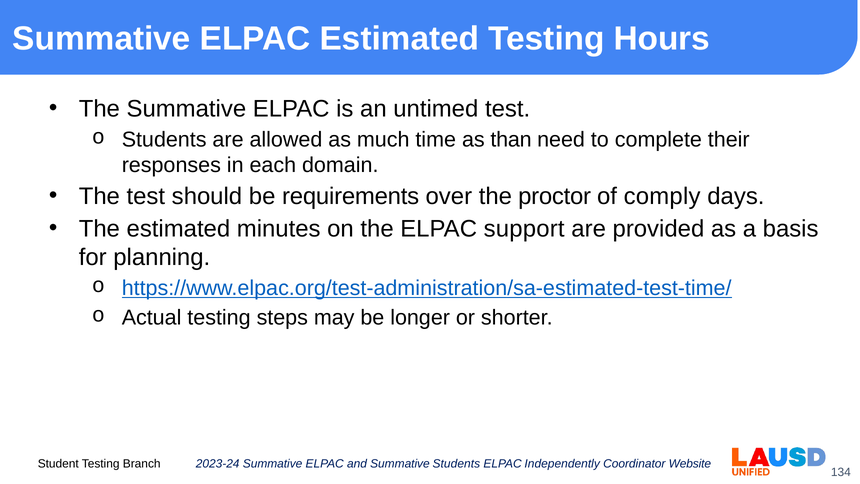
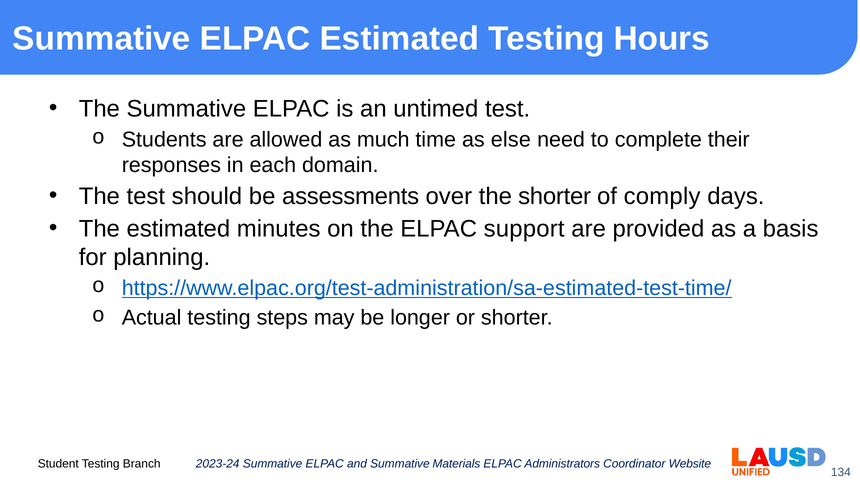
than: than -> else (511, 139)
requirements: requirements -> assessments (351, 196)
the proctor: proctor -> shorter (555, 196)
Summative Students: Students -> Materials (456, 464)
Independently: Independently -> Administrators (562, 464)
